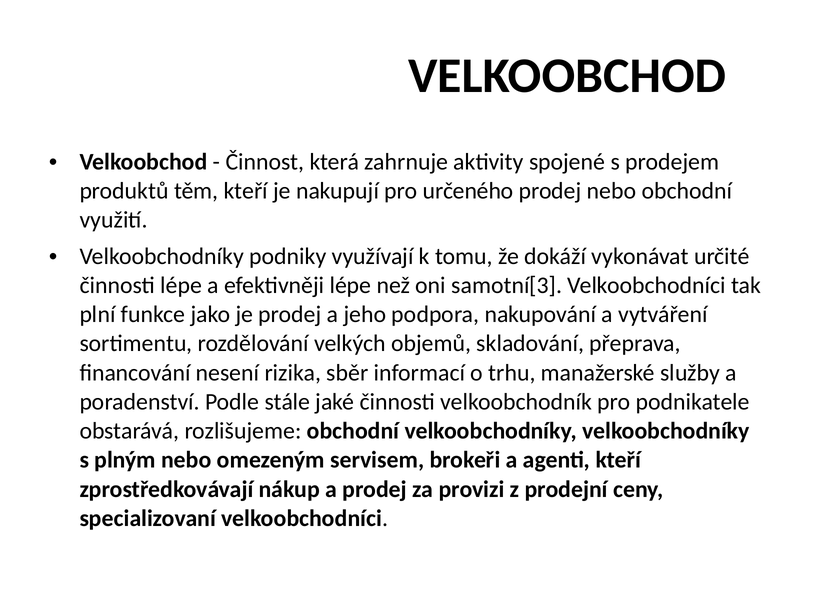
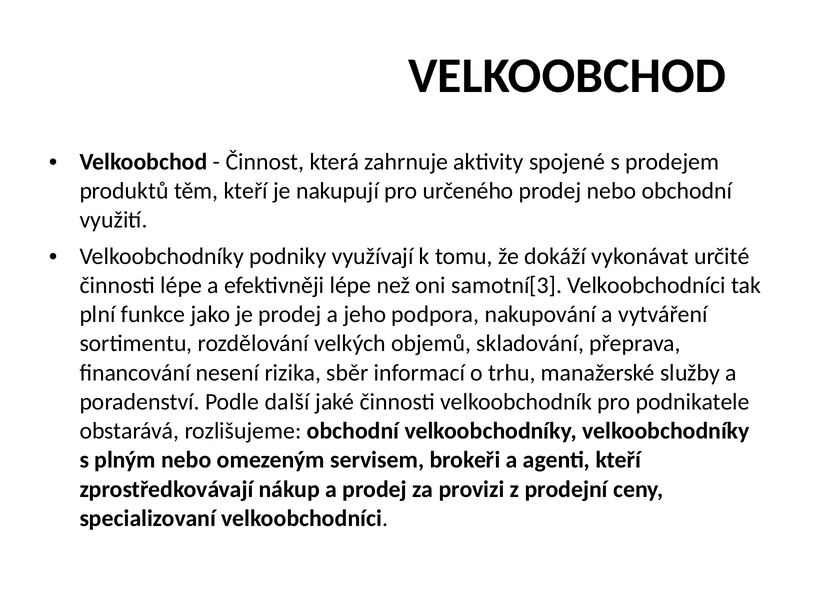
stále: stále -> další (287, 402)
